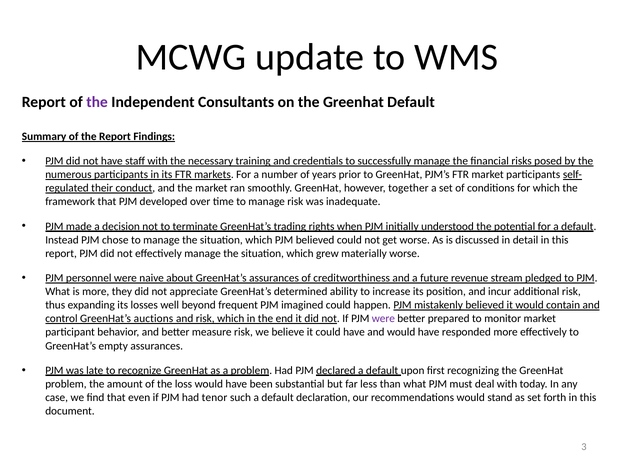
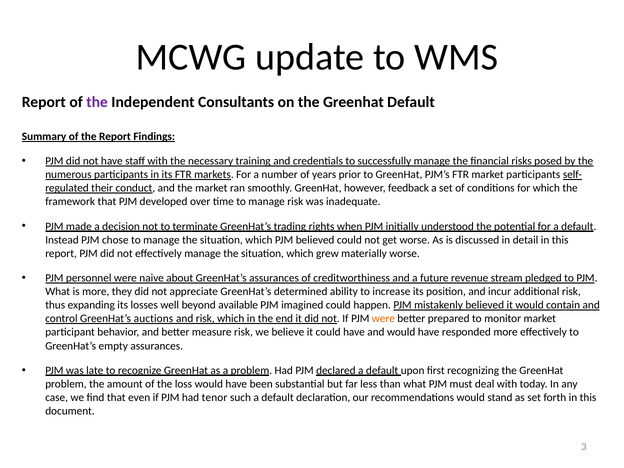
together: together -> feedback (408, 188)
frequent: frequent -> available (238, 305)
were colour: purple -> orange (383, 319)
